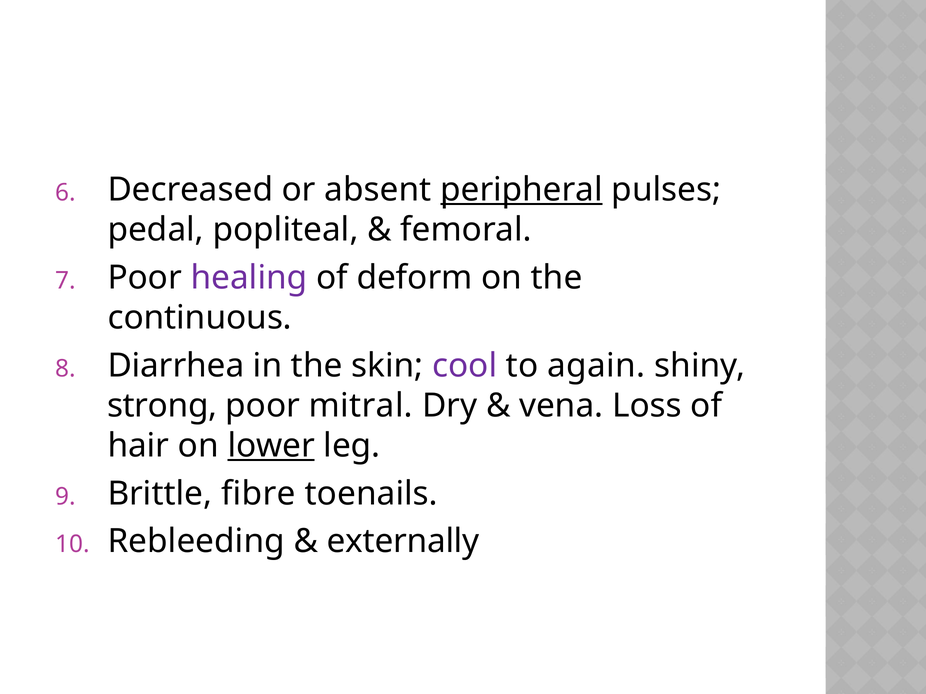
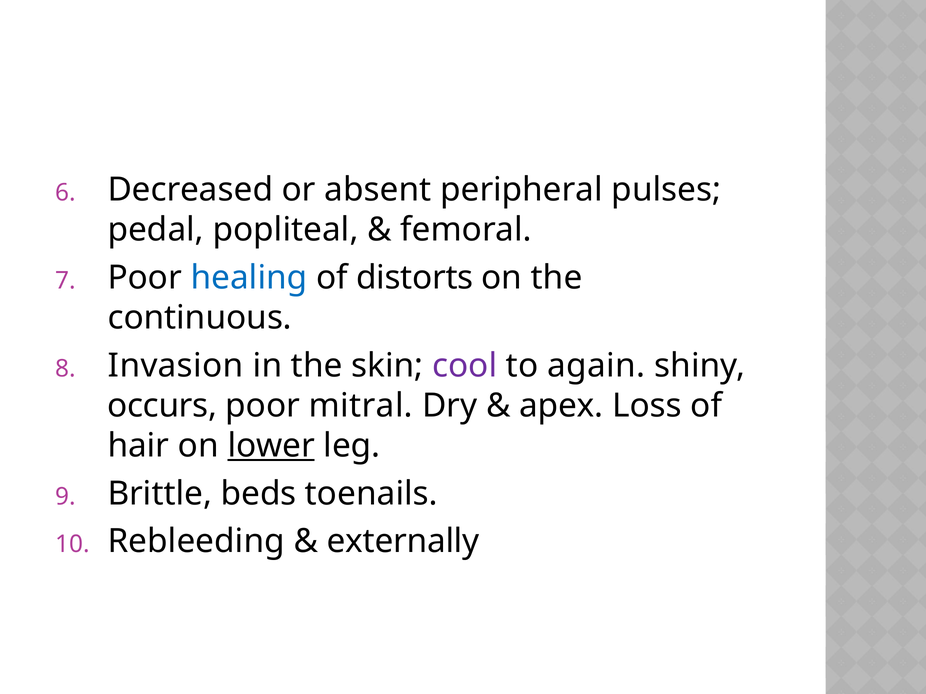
peripheral underline: present -> none (522, 190)
healing colour: purple -> blue (249, 278)
deform: deform -> distorts (415, 278)
Diarrhea: Diarrhea -> Invasion (176, 366)
strong: strong -> occurs (162, 406)
vena: vena -> apex (561, 406)
fibre: fibre -> beds (259, 494)
